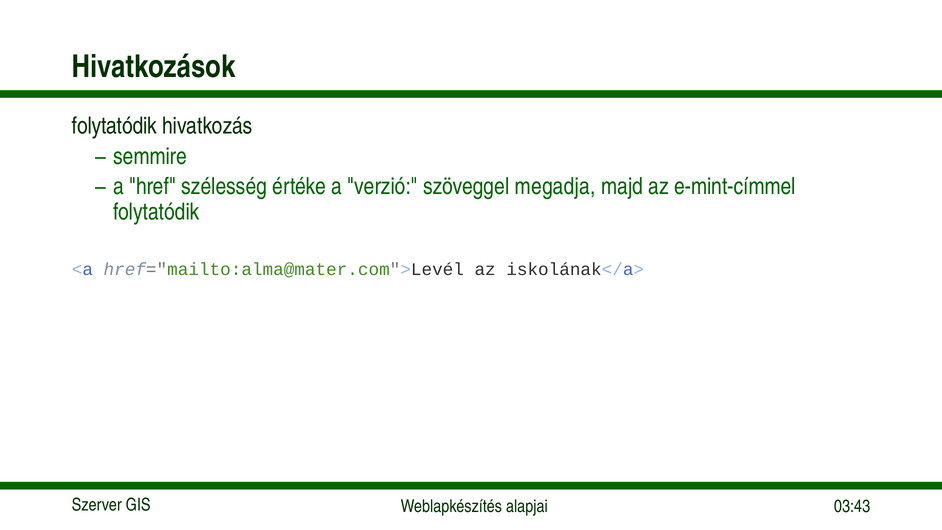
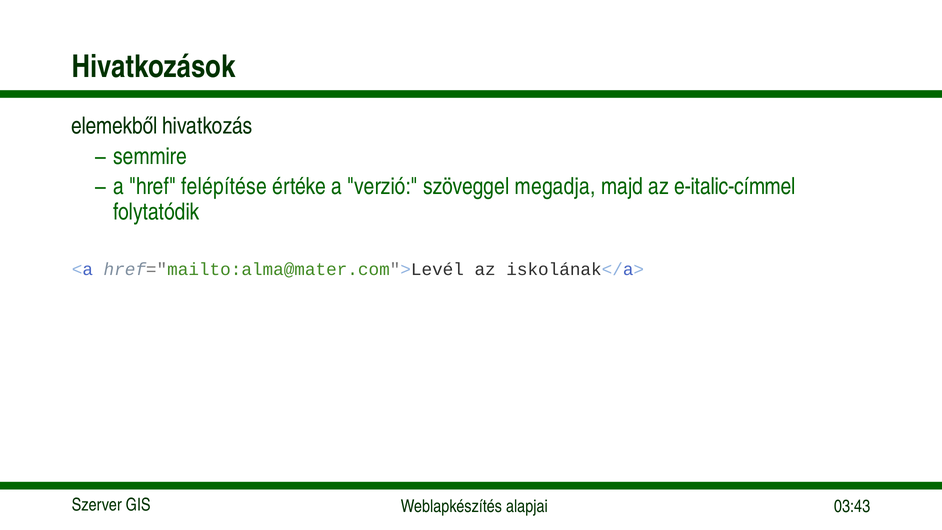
folytatódik: folytatódik -> elemekből (114, 126)
szélesség: szélesség -> felépítése (224, 187)
e-mint-címmel: e-mint-címmel -> e-italic-címmel (735, 187)
